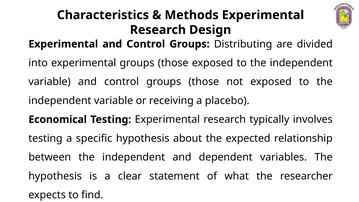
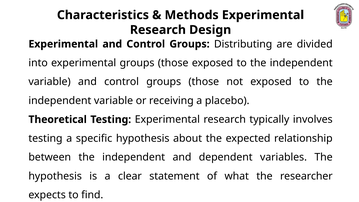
Economical: Economical -> Theoretical (58, 119)
